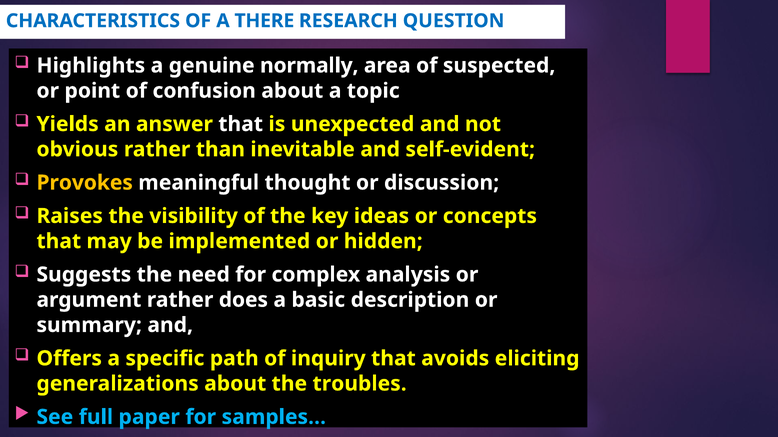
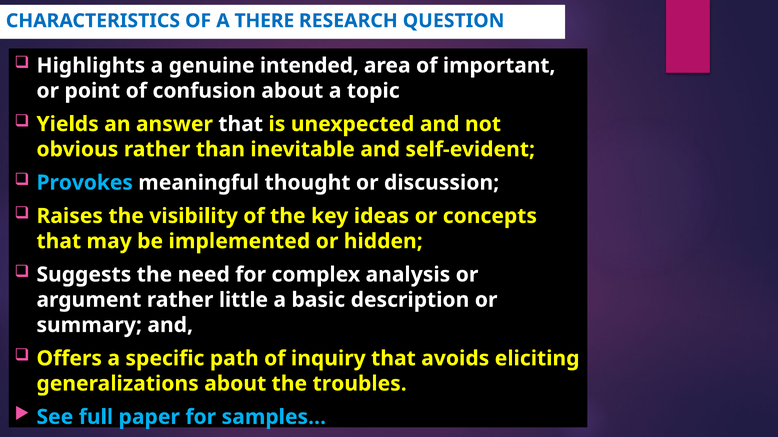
normally: normally -> intended (309, 66)
suspected: suspected -> important (499, 66)
Provokes colour: yellow -> light blue (85, 183)
does: does -> little (243, 300)
